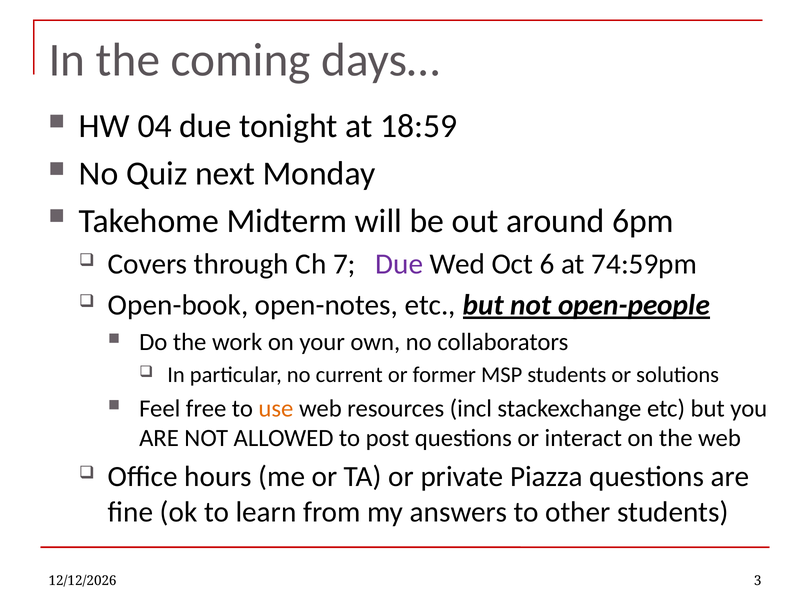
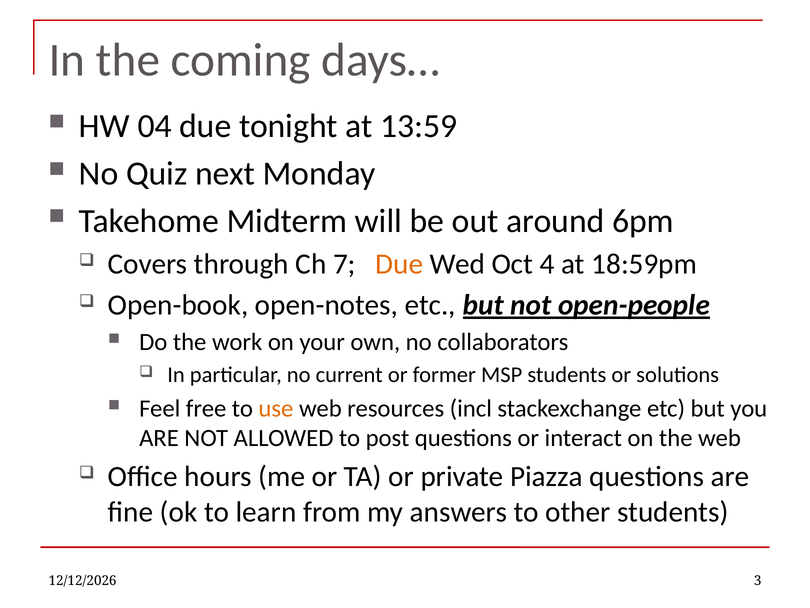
18:59: 18:59 -> 13:59 (419, 126)
Due colour: purple -> orange (399, 264)
6: 6 -> 4 (547, 264)
74:59pm: 74:59pm -> 18:59pm (644, 264)
